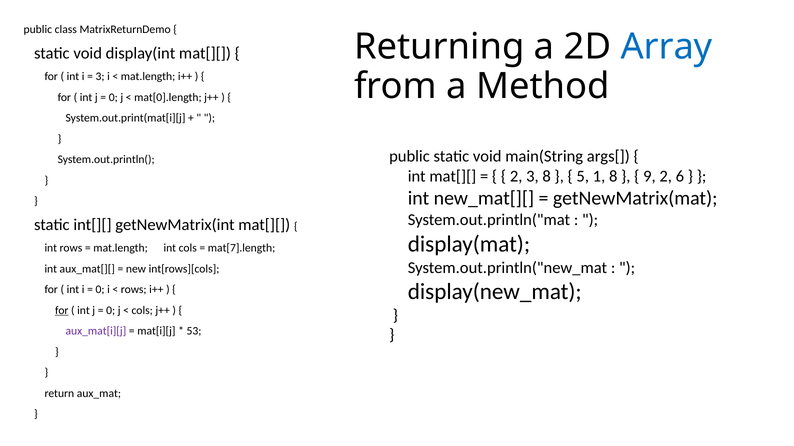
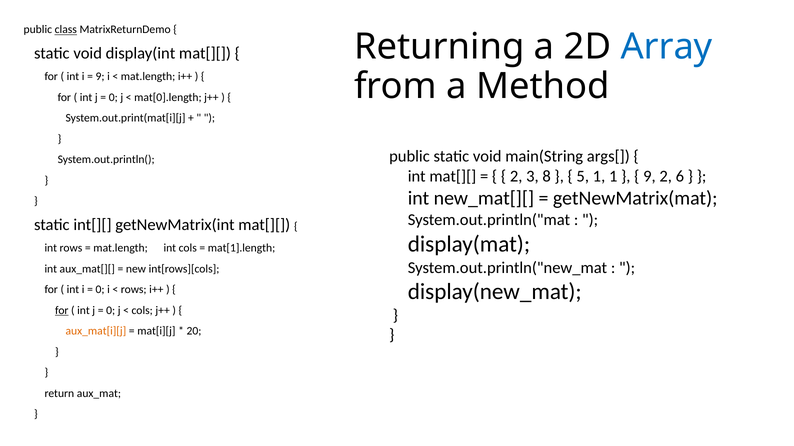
class underline: none -> present (66, 30)
3: 3 -> 9 (100, 77)
1 8: 8 -> 1 (613, 177)
mat[7].length: mat[7].length -> mat[1].length (242, 248)
aux_mat[i][j colour: purple -> orange (96, 332)
53: 53 -> 20 (194, 332)
